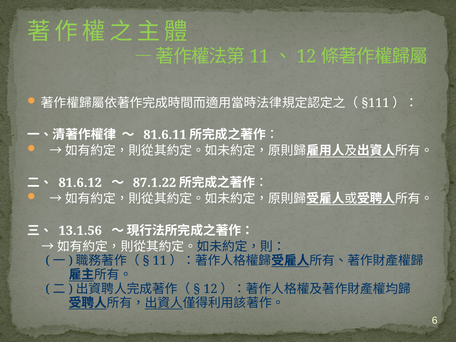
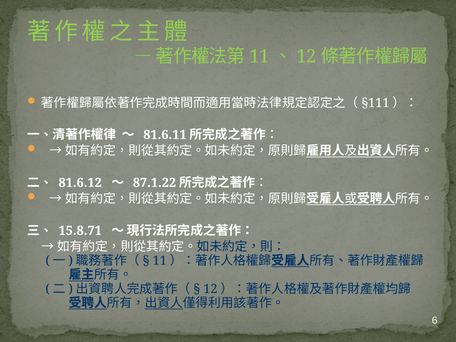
13.1.56: 13.1.56 -> 15.8.71 (80, 231)
